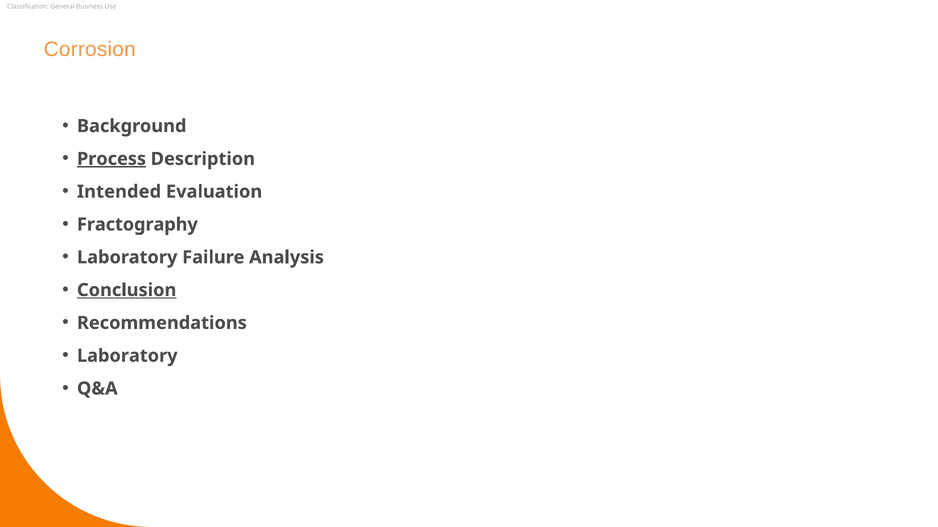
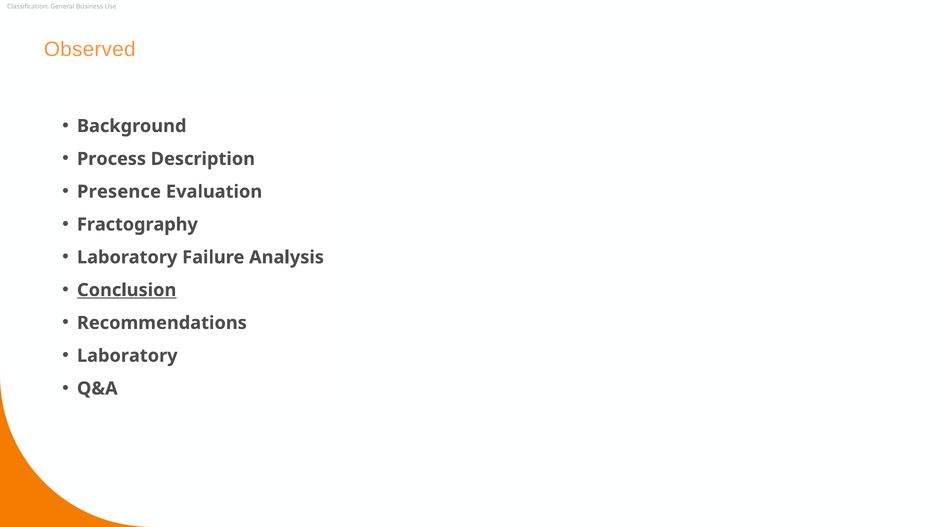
Corrosion: Corrosion -> Observed (90, 49)
Process underline: present -> none (112, 159)
Intended: Intended -> Presence (119, 192)
